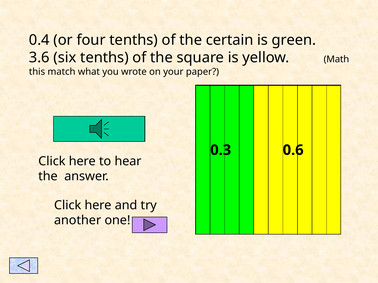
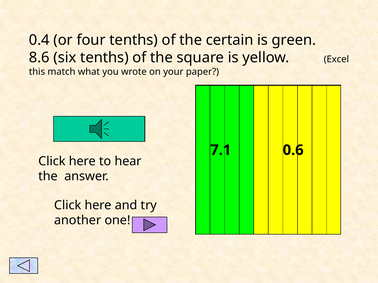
3.6: 3.6 -> 8.6 (39, 58)
Math: Math -> Excel (336, 59)
0.3: 0.3 -> 7.1 (221, 150)
